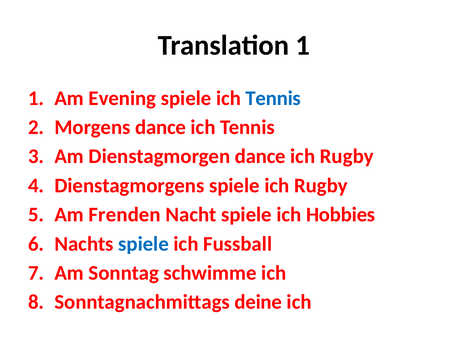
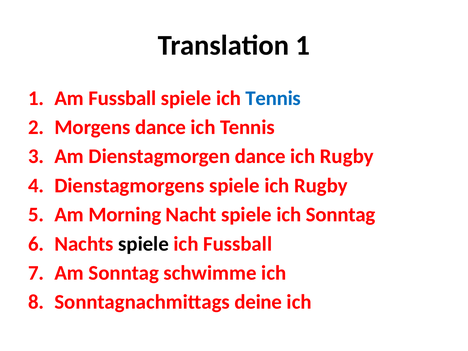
Am Evening: Evening -> Fussball (122, 98)
Frenden: Frenden -> Morning (125, 215)
ich Hobbies: Hobbies -> Sonntag (341, 215)
spiele colour: blue -> black (144, 244)
